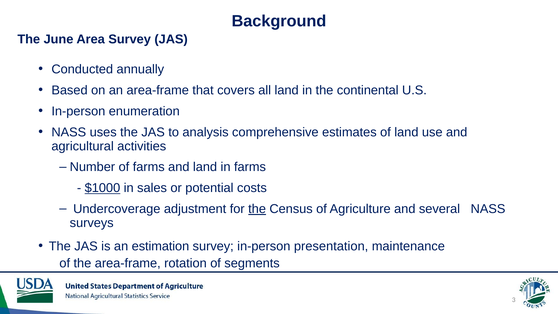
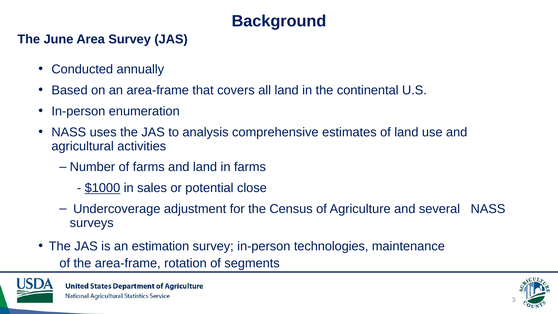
costs: costs -> close (252, 188)
the underline: present -> none (257, 209)
presentation: presentation -> technologies (331, 246)
